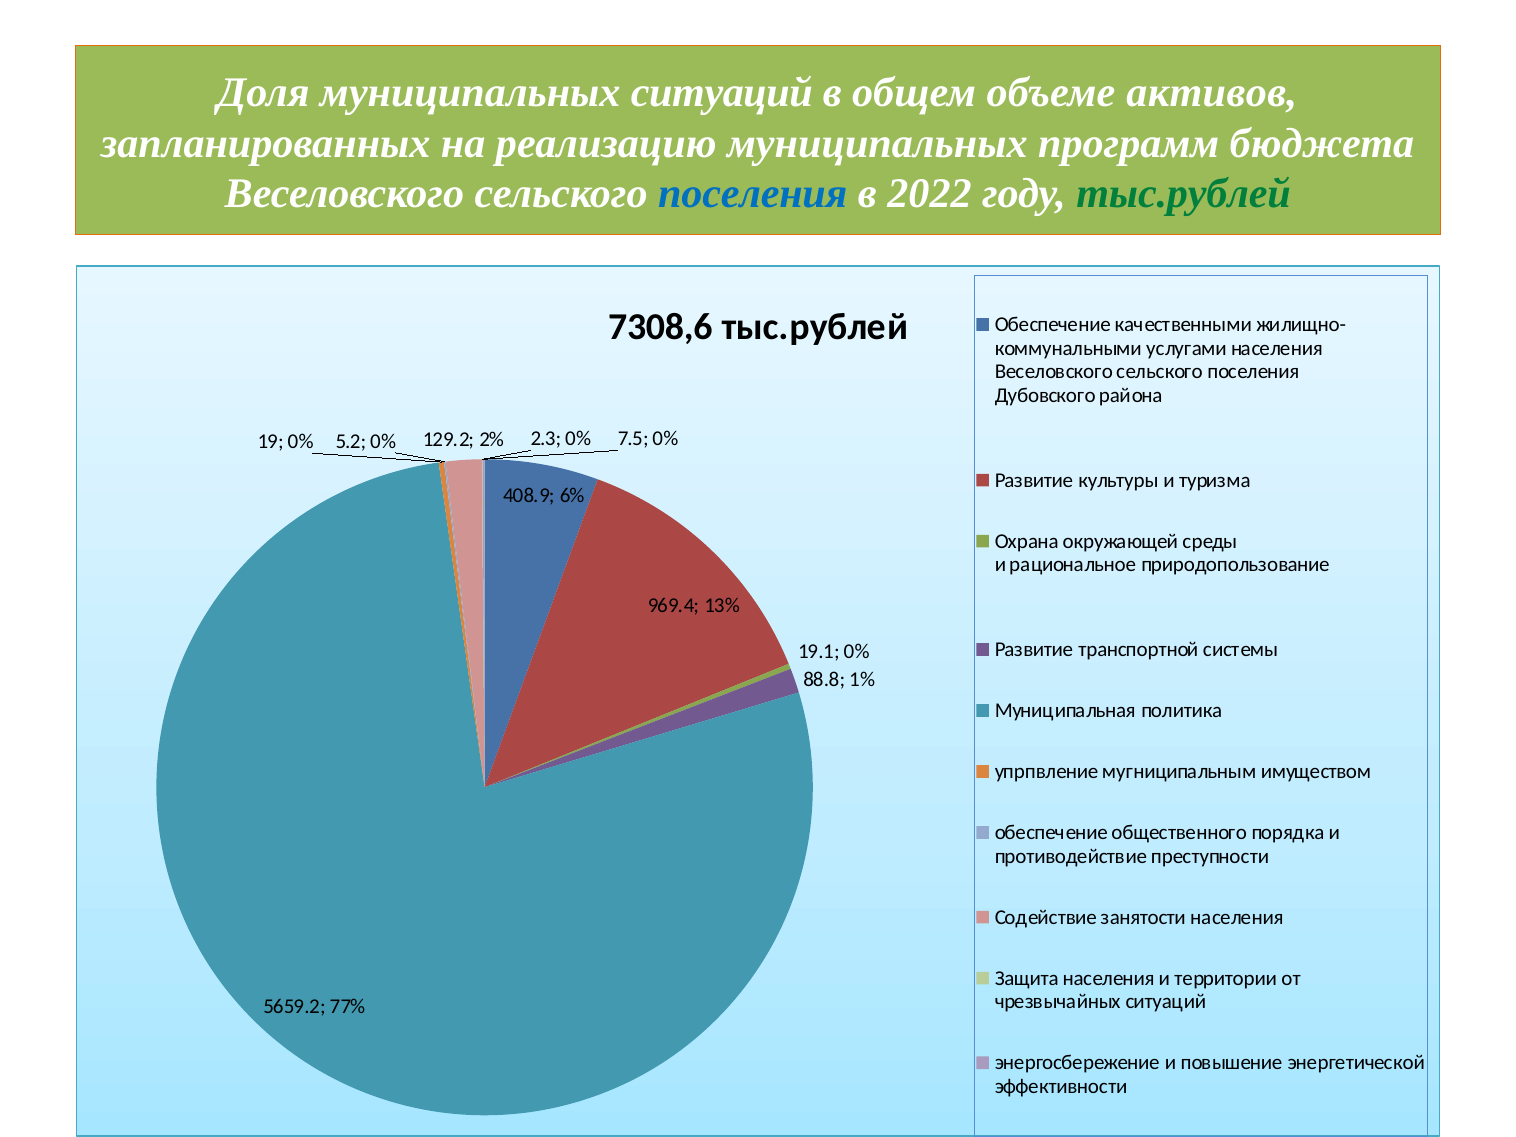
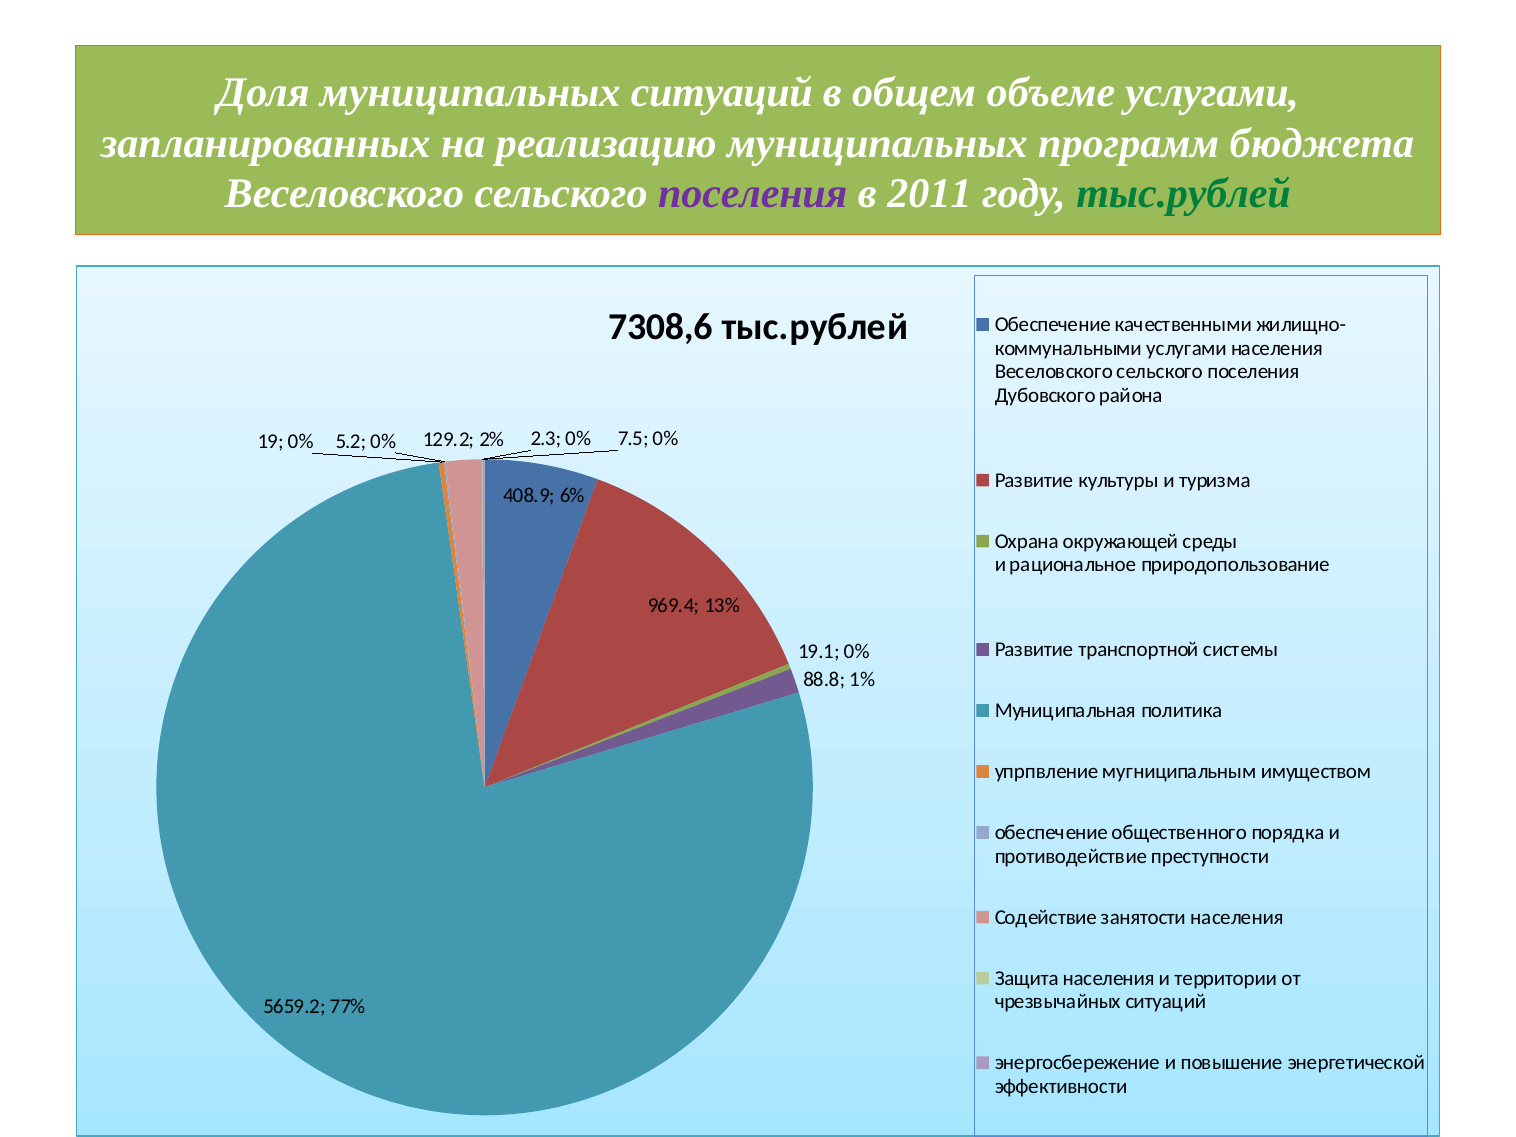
объеме активов: активов -> услугами (1212, 93)
поселения colour: blue -> purple (753, 194)
2022: 2022 -> 2011 (930, 194)
